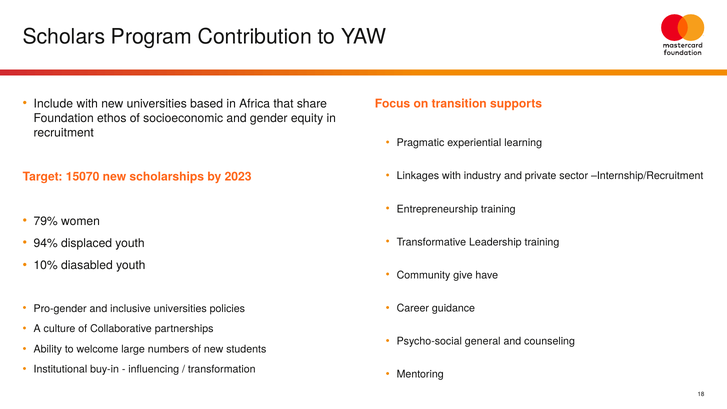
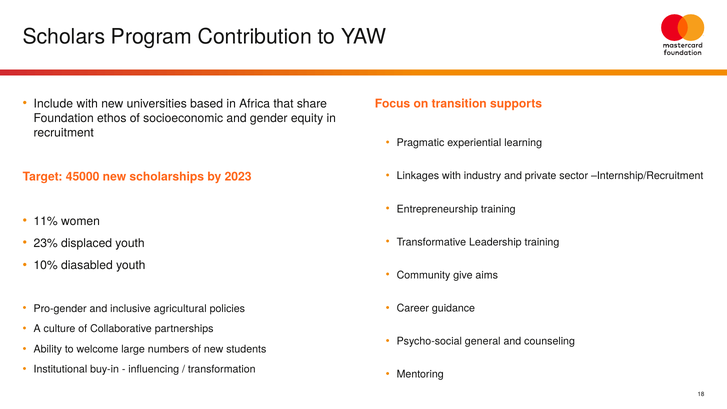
15070: 15070 -> 45000 (83, 177)
79%: 79% -> 11% (46, 221)
94%: 94% -> 23% (46, 243)
have: have -> aims (487, 275)
inclusive universities: universities -> agricultural (180, 308)
